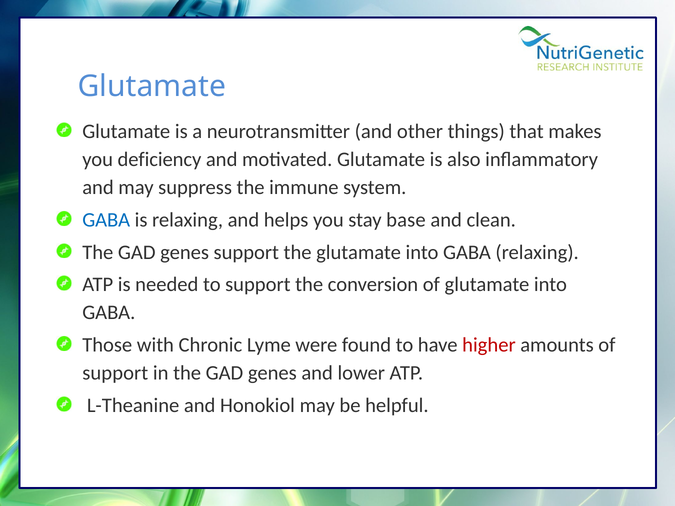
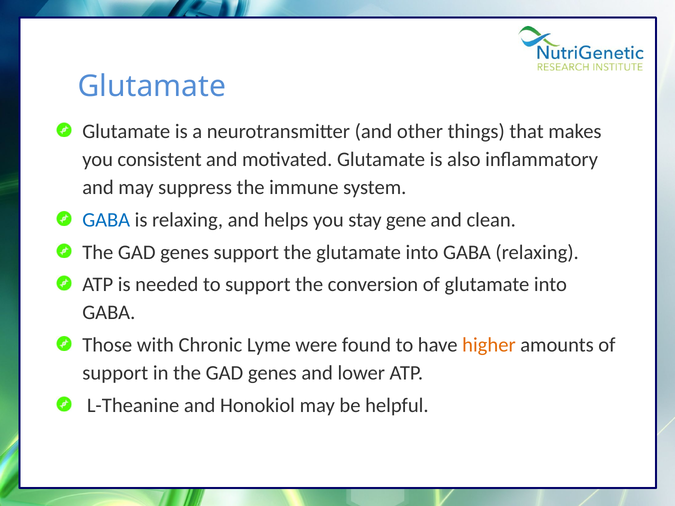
deficiency: deficiency -> consistent (160, 159)
base: base -> gene (406, 220)
higher colour: red -> orange (489, 345)
